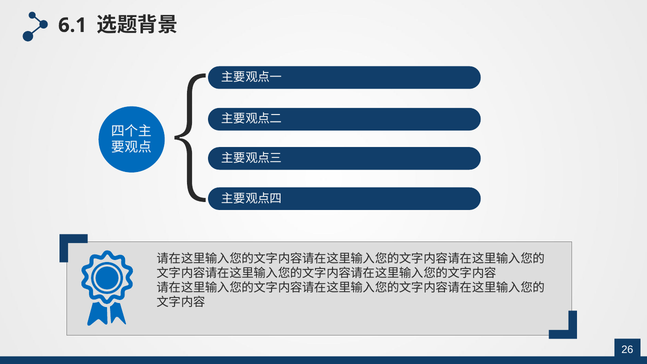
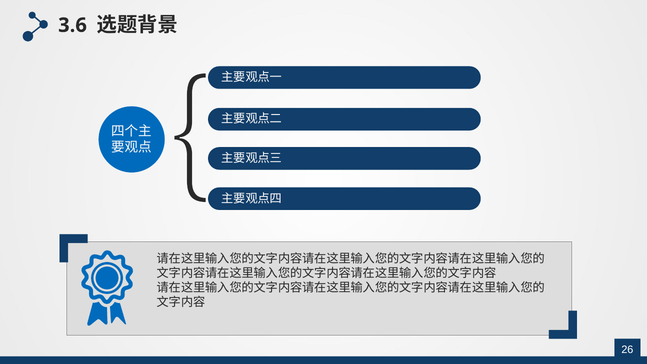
6.1: 6.1 -> 3.6 (73, 25)
